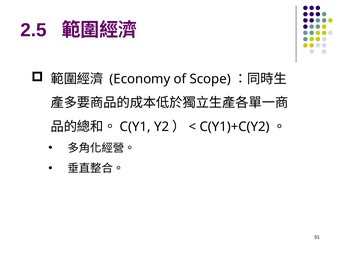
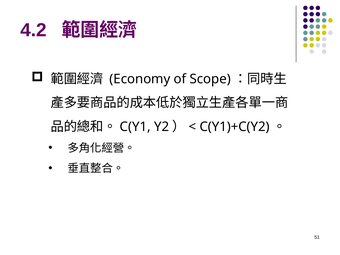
2.5: 2.5 -> 4.2 (34, 30)
